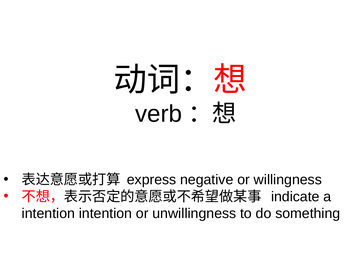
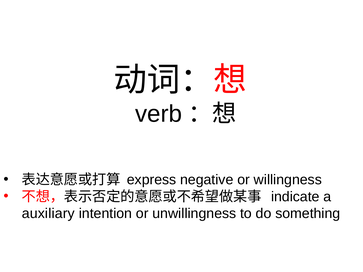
intention: intention -> auxiliary (48, 214)
